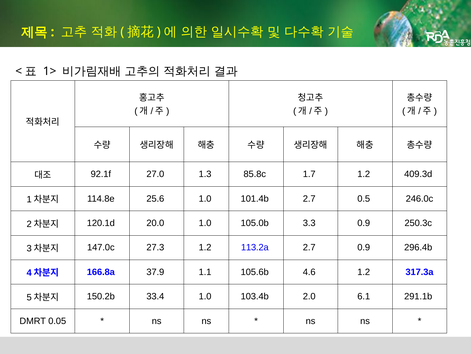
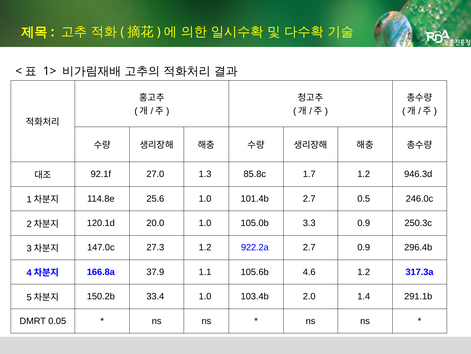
409.3d: 409.3d -> 946.3d (418, 174)
113.2a: 113.2a -> 922.2a (255, 247)
6.1: 6.1 -> 1.4 (364, 296)
